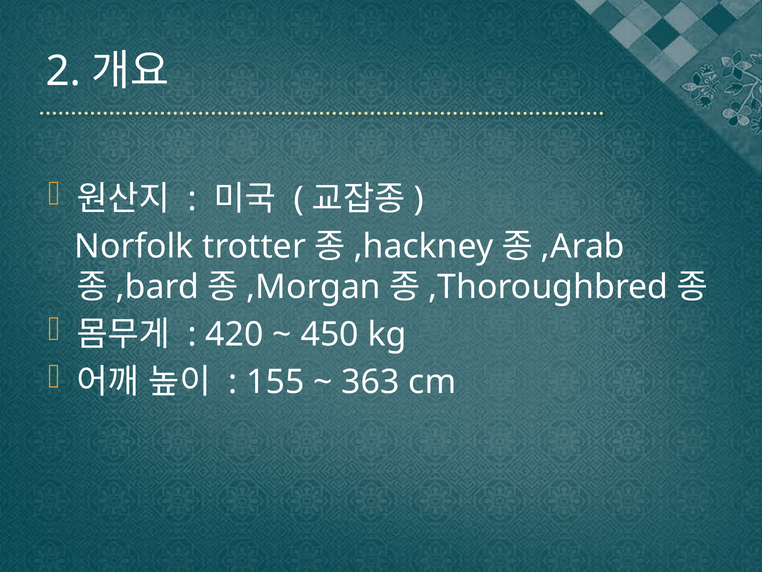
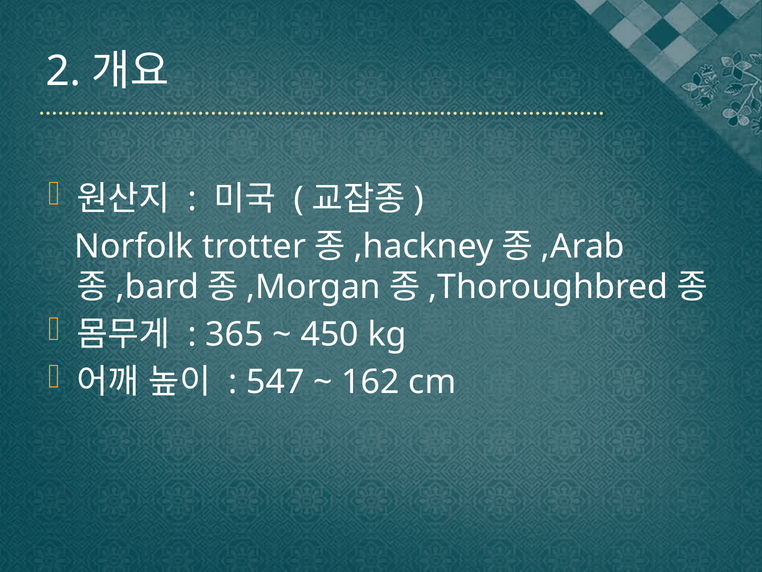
420: 420 -> 365 (235, 334)
155: 155 -> 547 (275, 382)
363: 363 -> 162 (370, 382)
